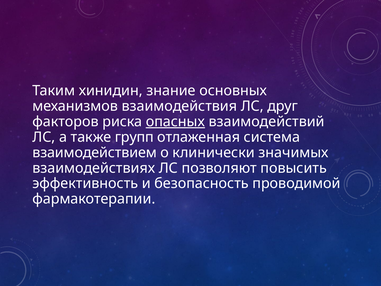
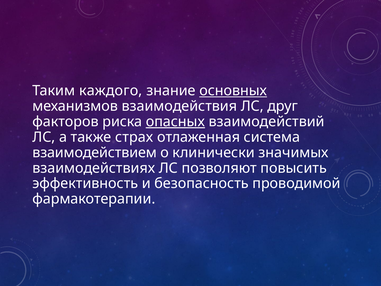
хинидин: хинидин -> каждого (111, 91)
основных underline: none -> present (233, 91)
групп: групп -> страх (134, 137)
